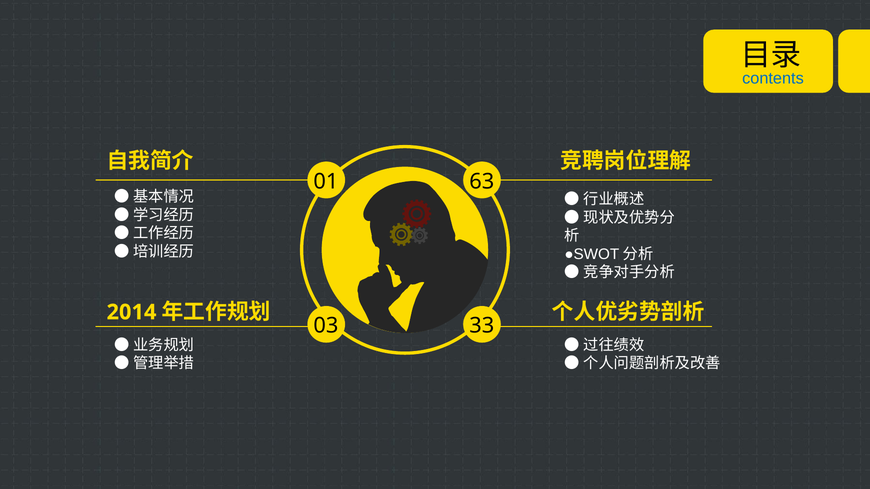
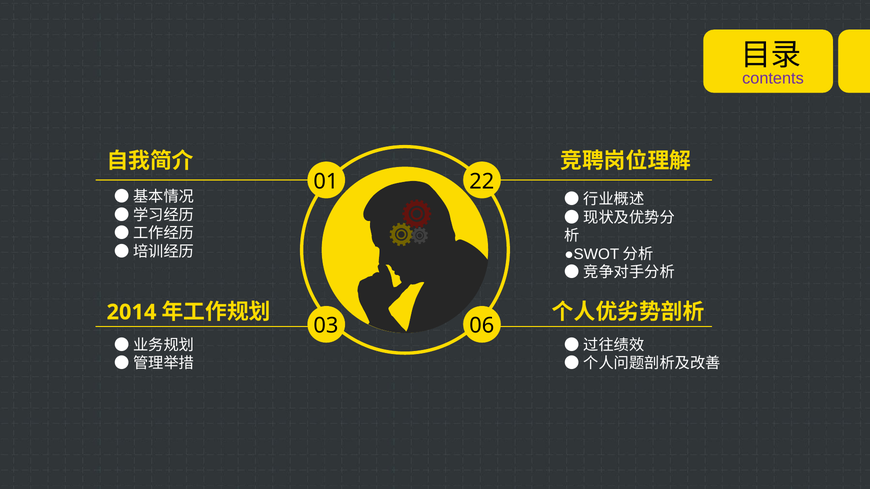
contents colour: blue -> purple (773, 78)
63: 63 -> 22 (482, 181)
33: 33 -> 06 (482, 326)
